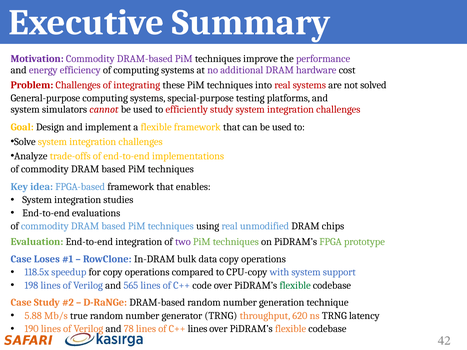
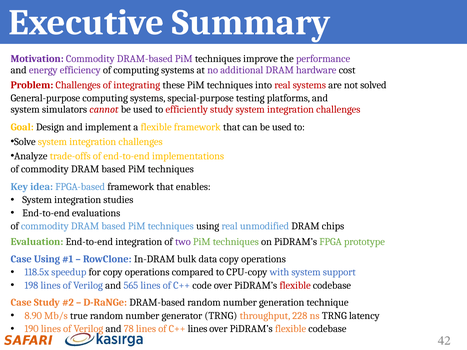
Case Loses: Loses -> Using (47, 259)
flexible colour: green -> red (295, 285)
5.88: 5.88 -> 8.90 (33, 316)
620: 620 -> 228 (300, 316)
